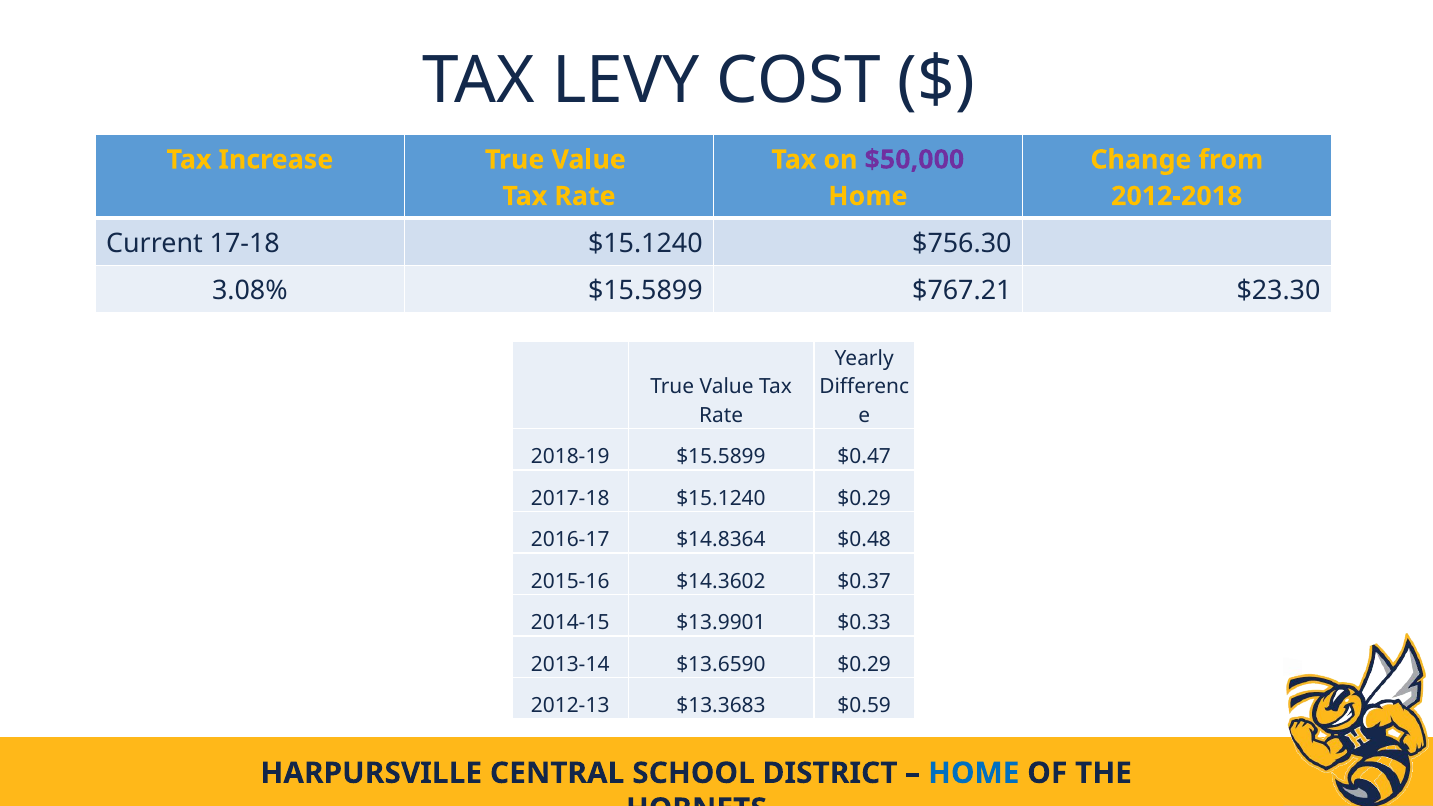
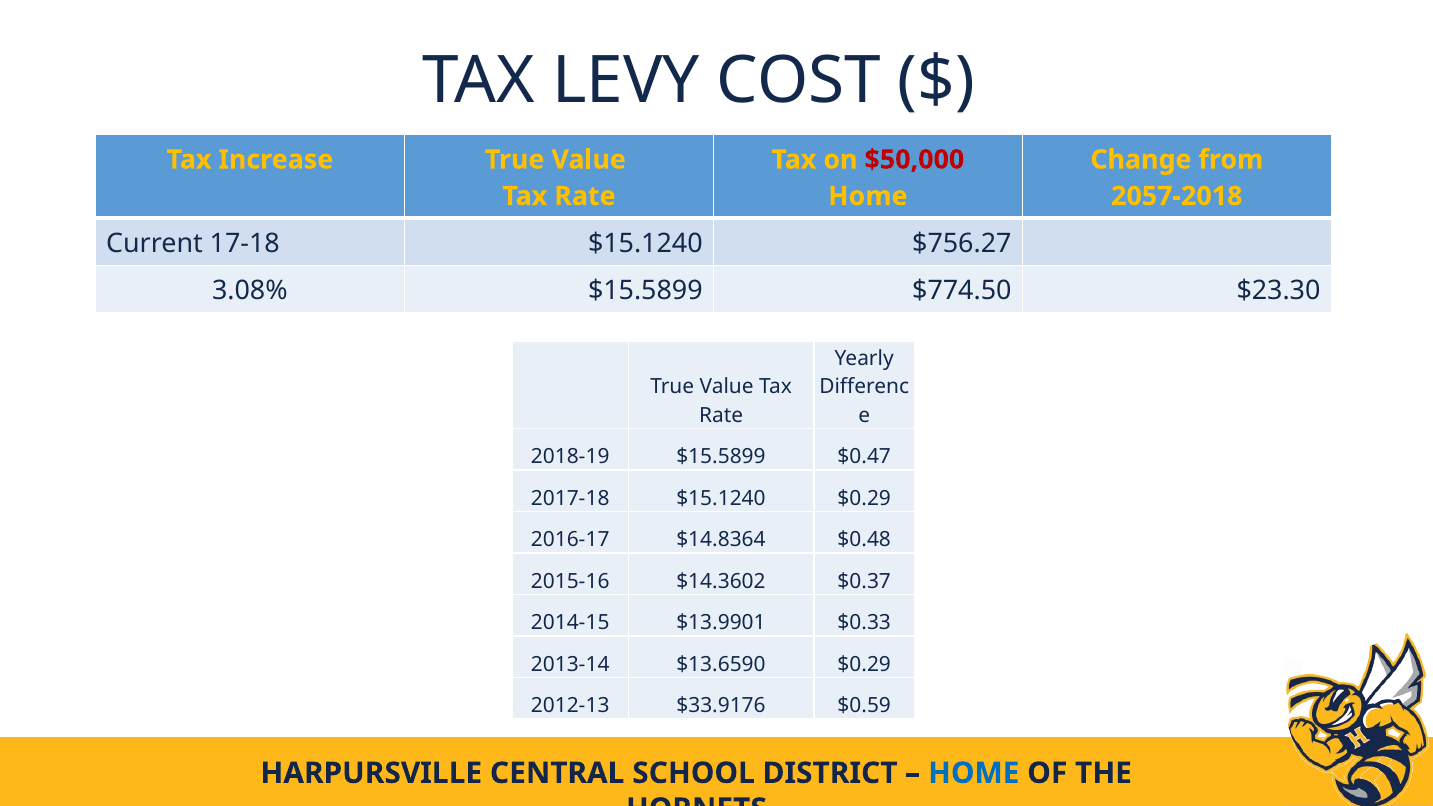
$50,000 colour: purple -> red (914, 160)
2012-2018: 2012-2018 -> 2057-2018 (1177, 196)
$756.30: $756.30 -> $756.27 (962, 244)
$767.21: $767.21 -> $774.50 (962, 291)
$13.3683: $13.3683 -> $33.9176 (721, 706)
